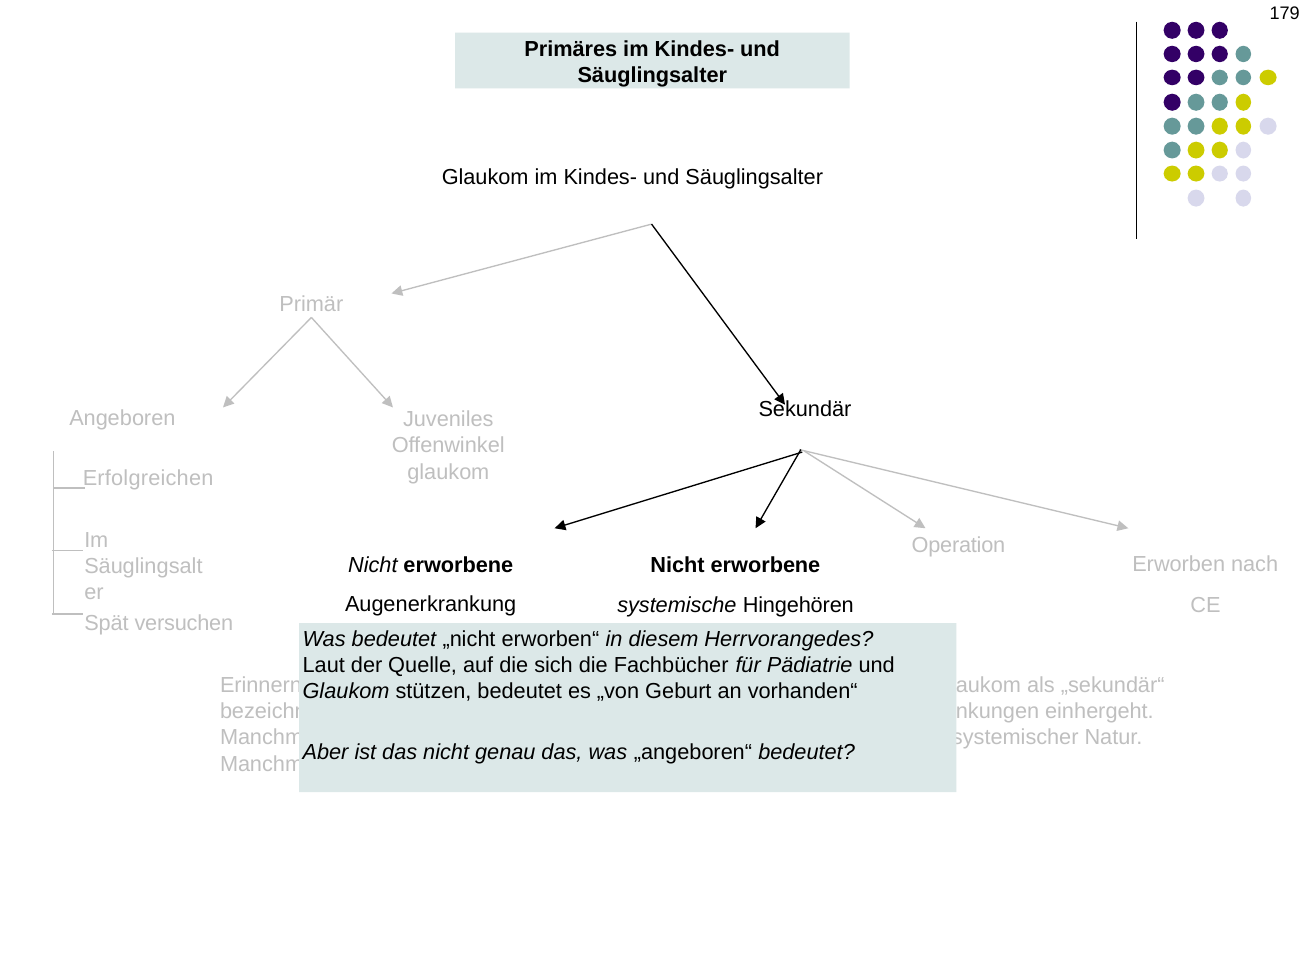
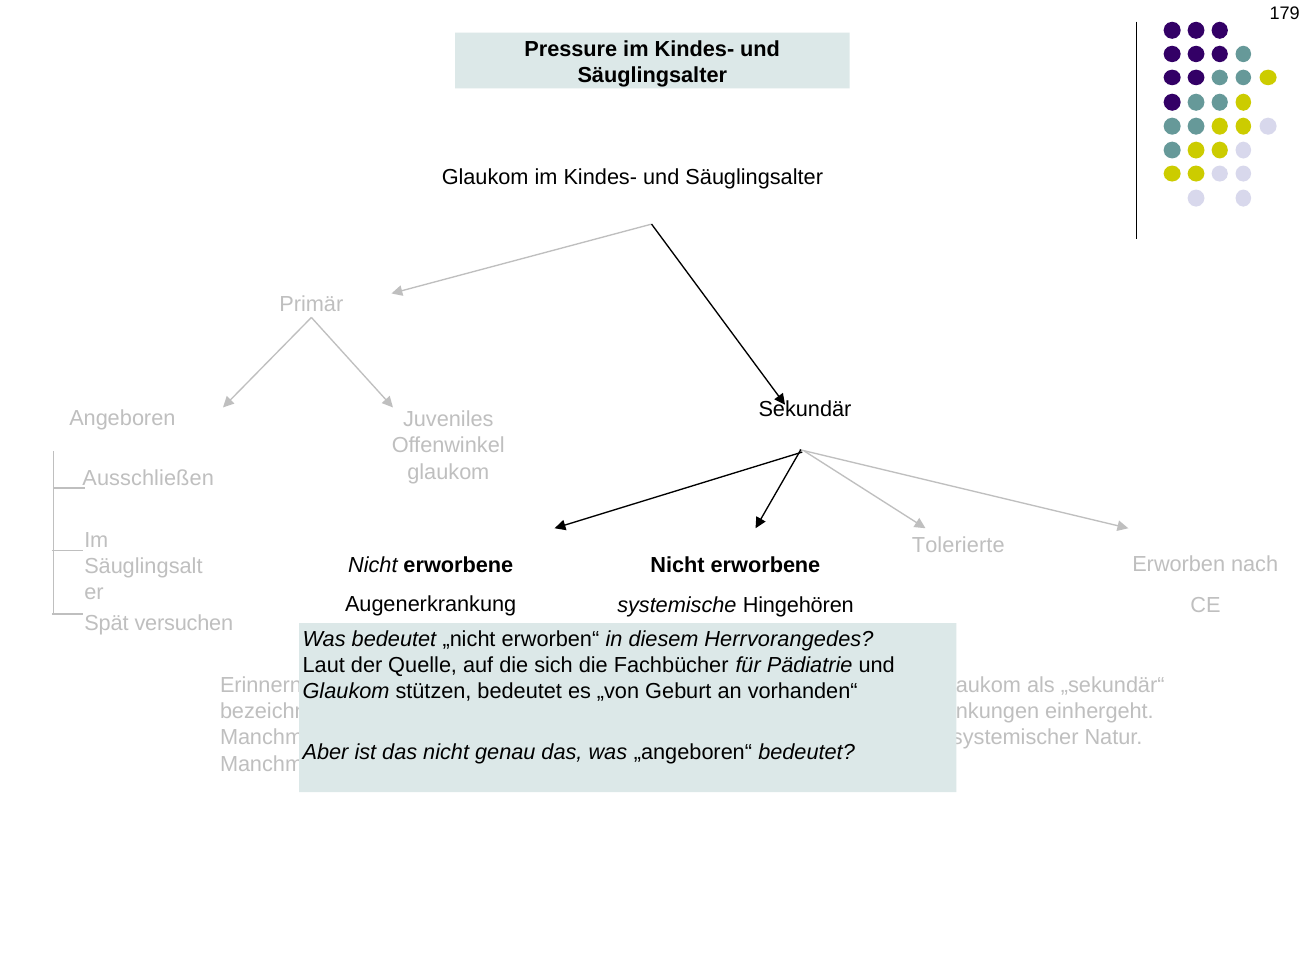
Primäres: Primäres -> Pressure (571, 49)
Erfolgreichen: Erfolgreichen -> Ausschließen (148, 479)
Operation: Operation -> Tolerierte (958, 545)
